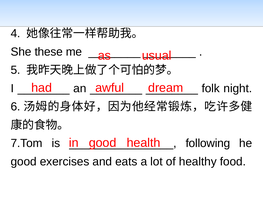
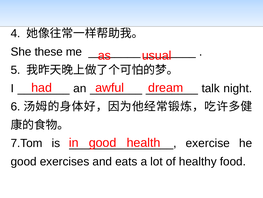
folk: folk -> talk (211, 88)
following: following -> exercise (208, 143)
